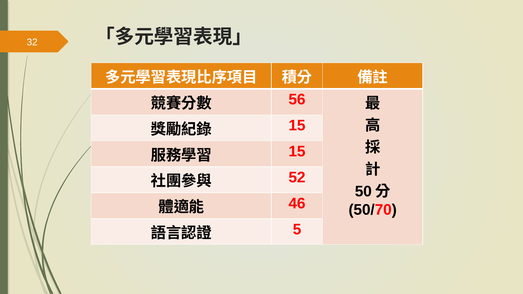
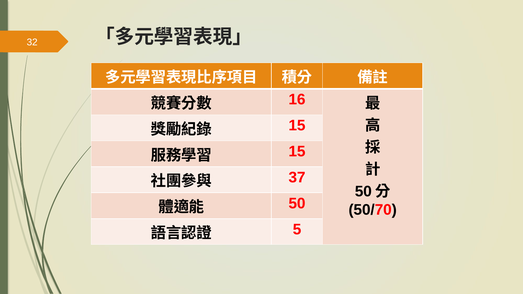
56: 56 -> 16 (297, 100)
52: 52 -> 37 (297, 178)
46: 46 -> 50 (297, 203)
